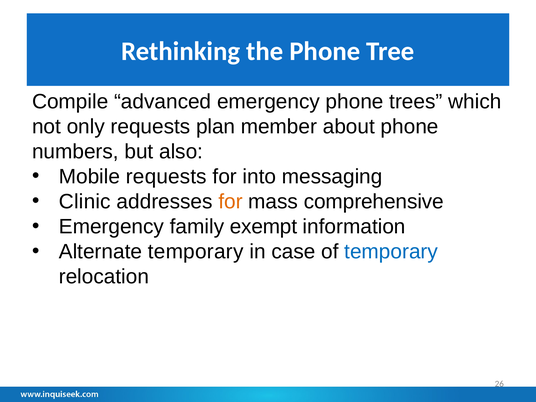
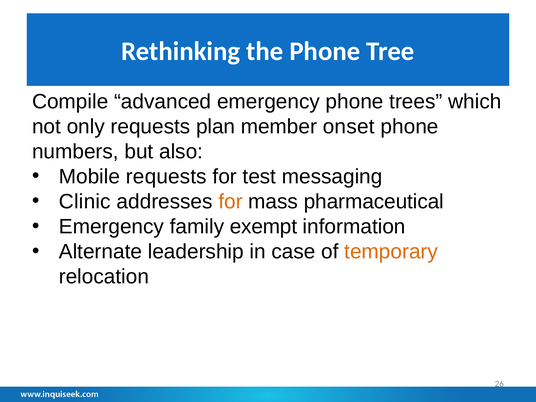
about: about -> onset (349, 126)
into: into -> test (259, 177)
comprehensive: comprehensive -> pharmaceutical (374, 202)
Alternate temporary: temporary -> leadership (196, 252)
temporary colour: blue -> orange (391, 252)
